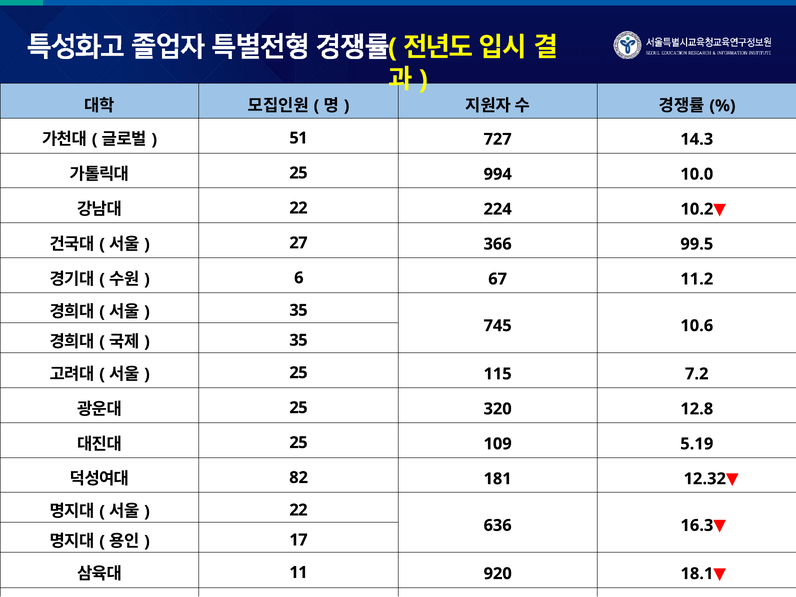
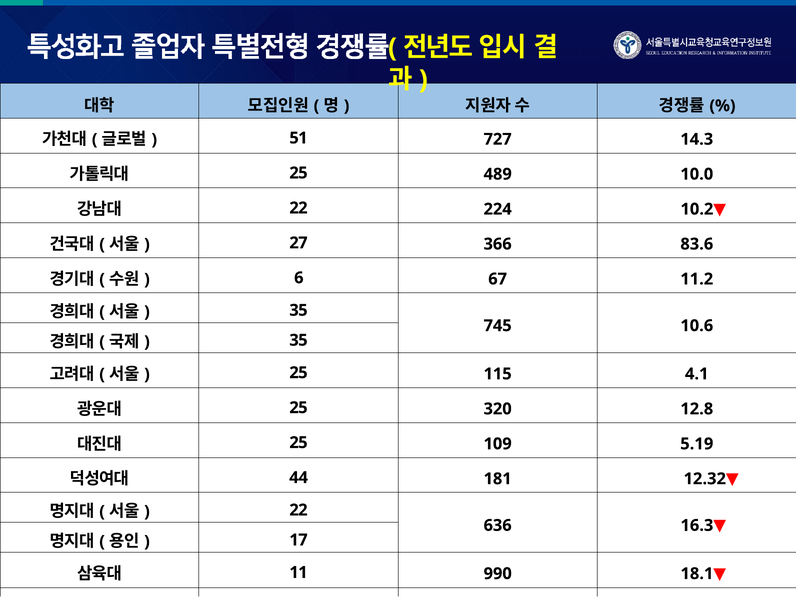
994: 994 -> 489 (498, 174)
99.5: 99.5 -> 83.6 (697, 244)
7.2: 7.2 -> 4.1 (697, 374)
82: 82 -> 44 (299, 478)
920: 920 -> 990 (498, 574)
